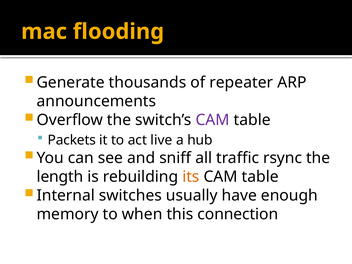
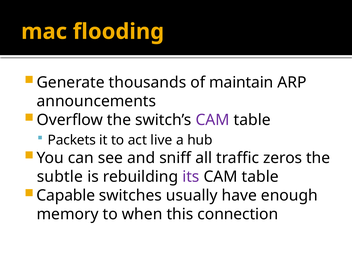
repeater: repeater -> maintain (241, 82)
rsync: rsync -> zeros (283, 158)
length: length -> subtle (60, 177)
its colour: orange -> purple (191, 177)
Internal: Internal -> Capable (66, 195)
